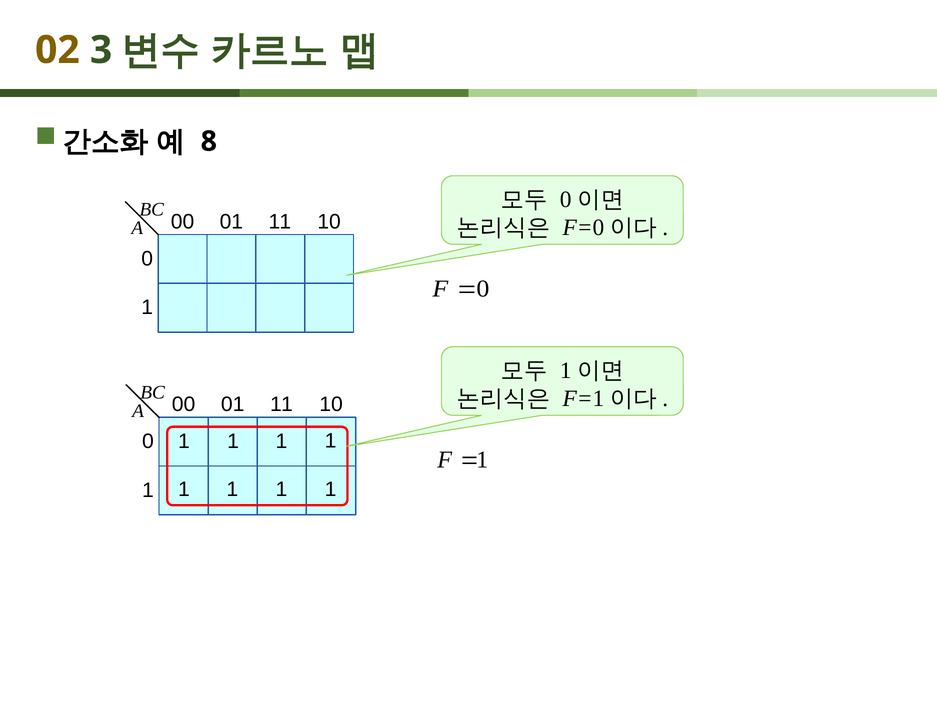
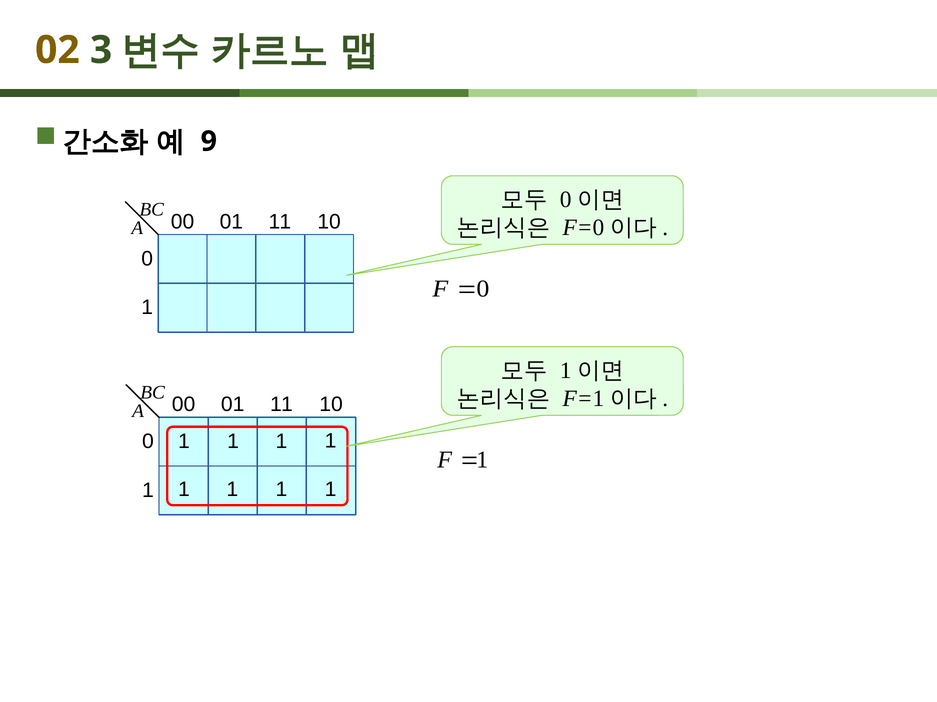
8: 8 -> 9 (209, 142)
